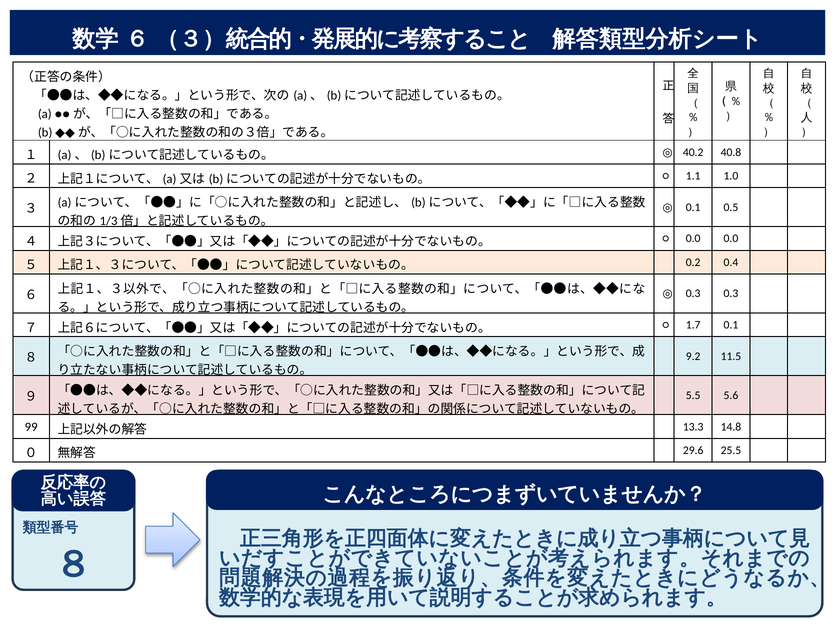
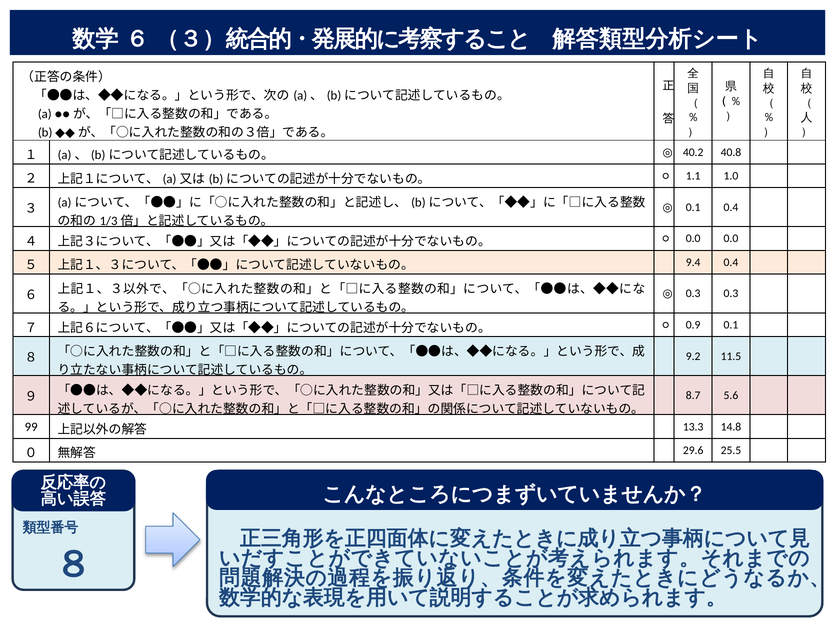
0.1 0.5: 0.5 -> 0.4 (731, 207)
0.2: 0.2 -> 9.4 (693, 262)
1.7: 1.7 -> 0.9 (693, 325)
5.5: 5.5 -> 8.7 (693, 395)
